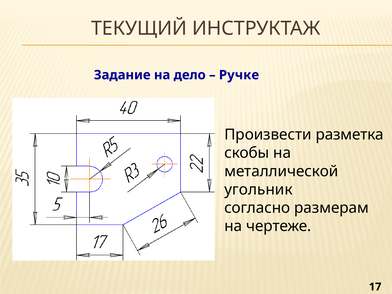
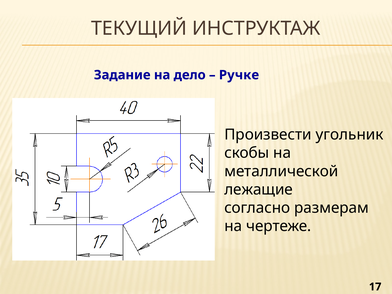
разметка: разметка -> угольник (350, 135)
угольник: угольник -> лежащие (259, 190)
